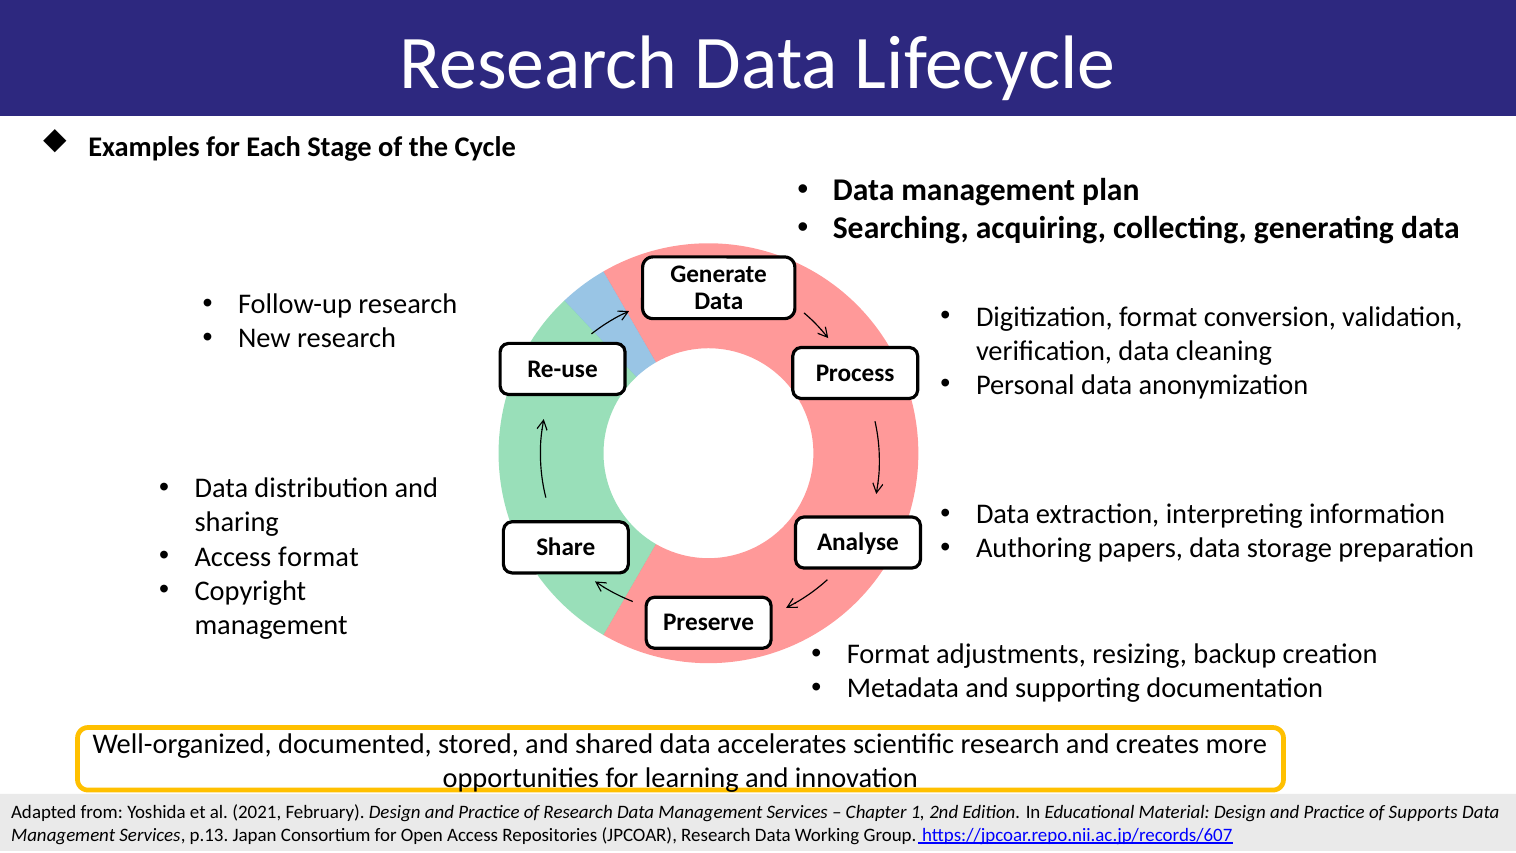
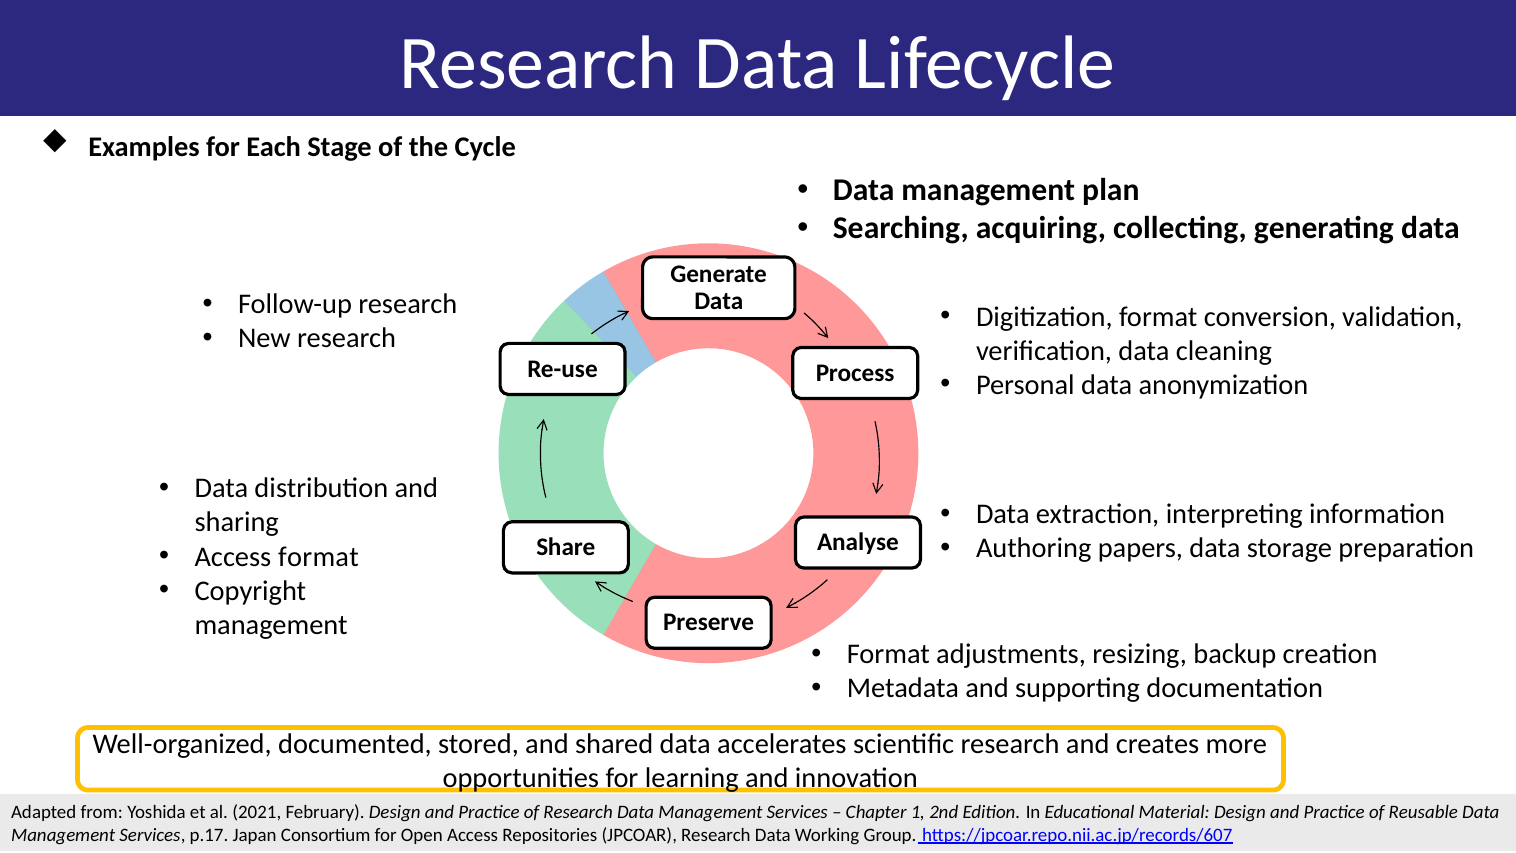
Supports: Supports -> Reusable (1423, 812)
p.13: p.13 -> p.17 (209, 835)
